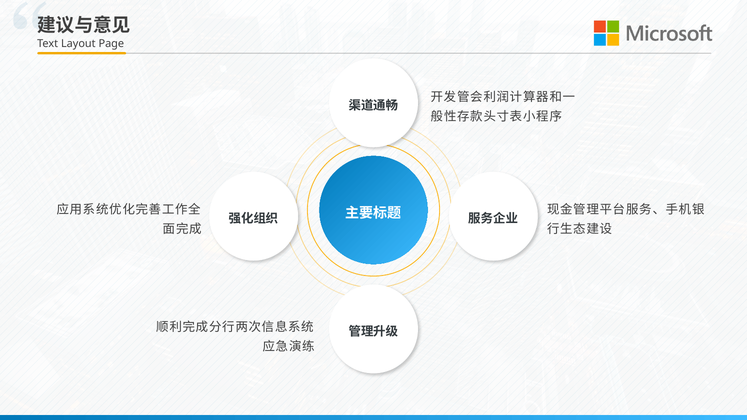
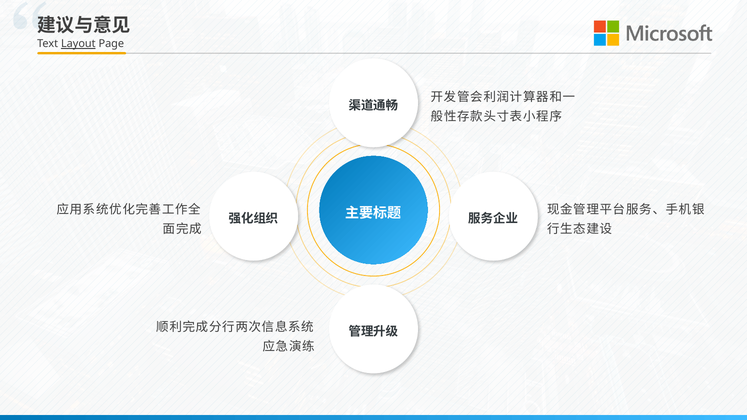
Layout underline: none -> present (78, 44)
